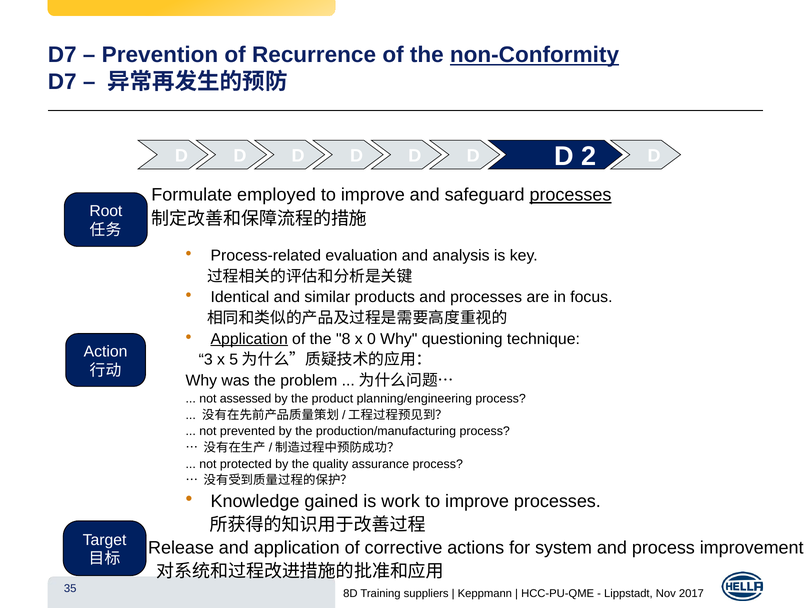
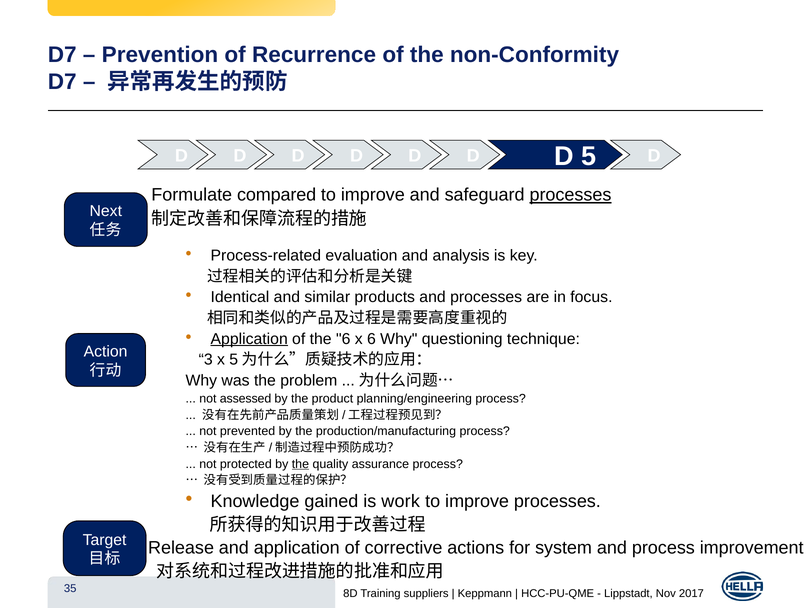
non-Conformity underline: present -> none (534, 55)
2: 2 -> 5 (589, 157)
employed: employed -> compared (277, 195)
Root: Root -> Next (106, 211)
the 8: 8 -> 6 (343, 339)
x 0: 0 -> 6 (372, 339)
the underline: none -> present (300, 464)
